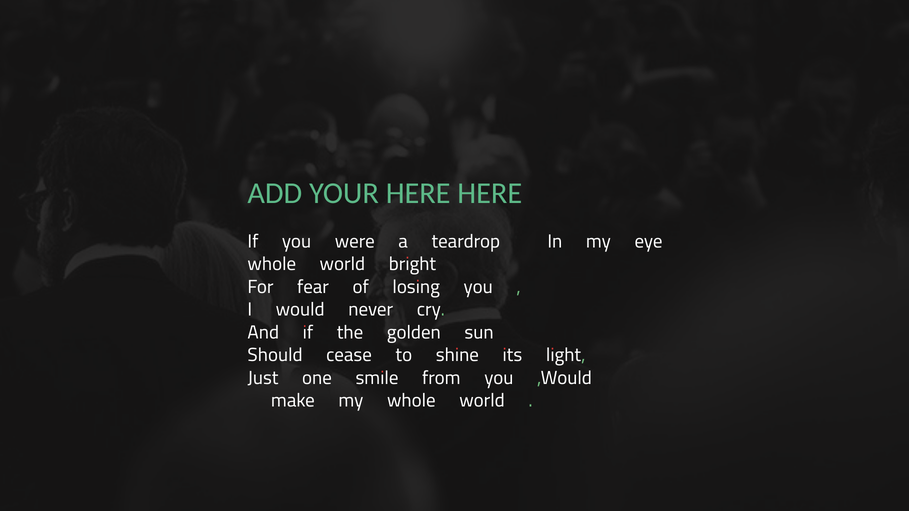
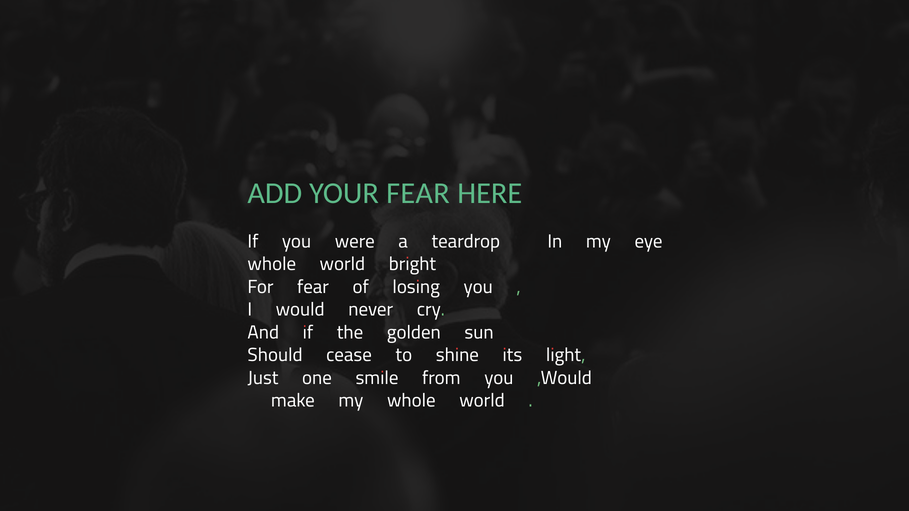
YOUR HERE: HERE -> FEAR (418, 193)
